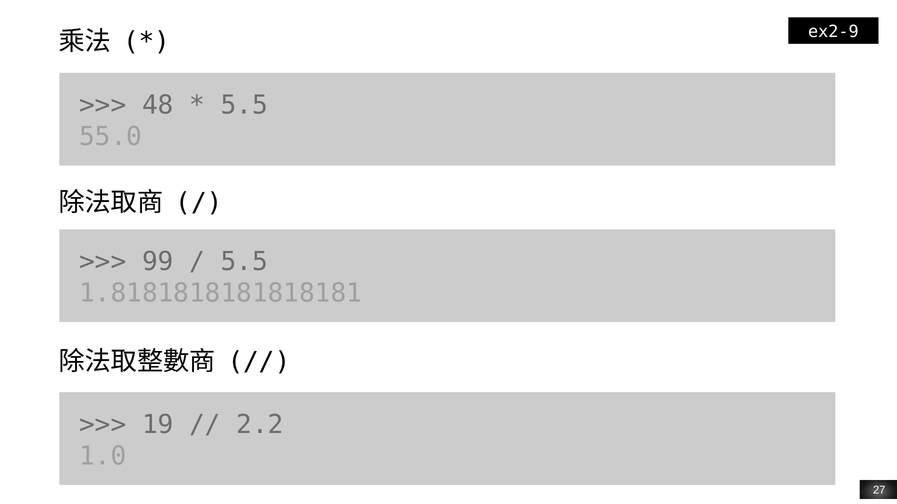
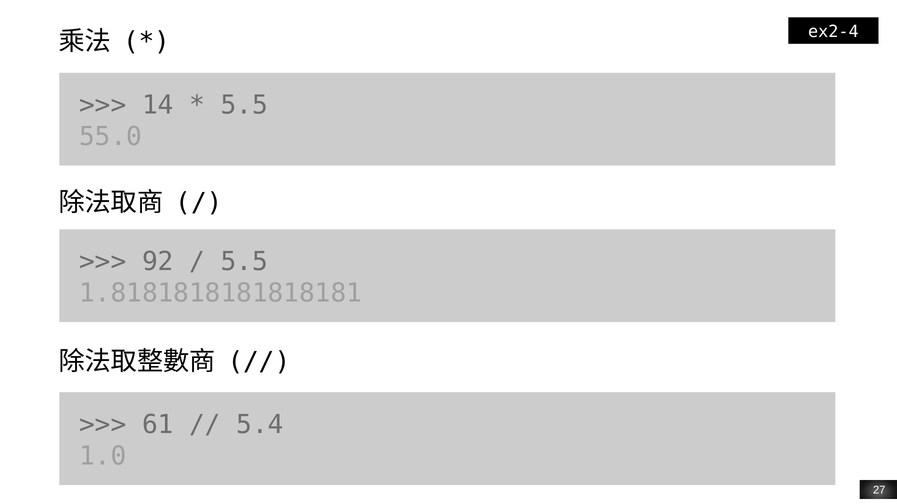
ex2-9: ex2-9 -> ex2-4 (833, 32)
48: 48 -> 14 (158, 105)
99: 99 -> 92 (158, 262)
19: 19 -> 61 (158, 425)
2.2: 2.2 -> 5.4 (260, 425)
